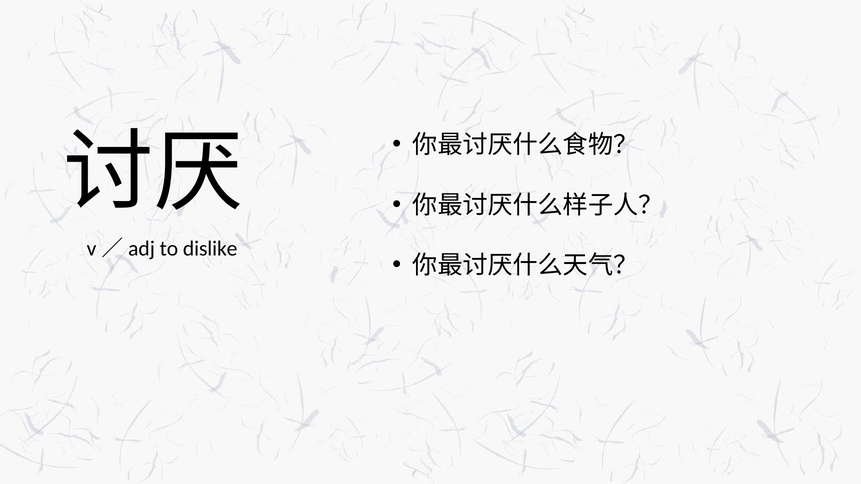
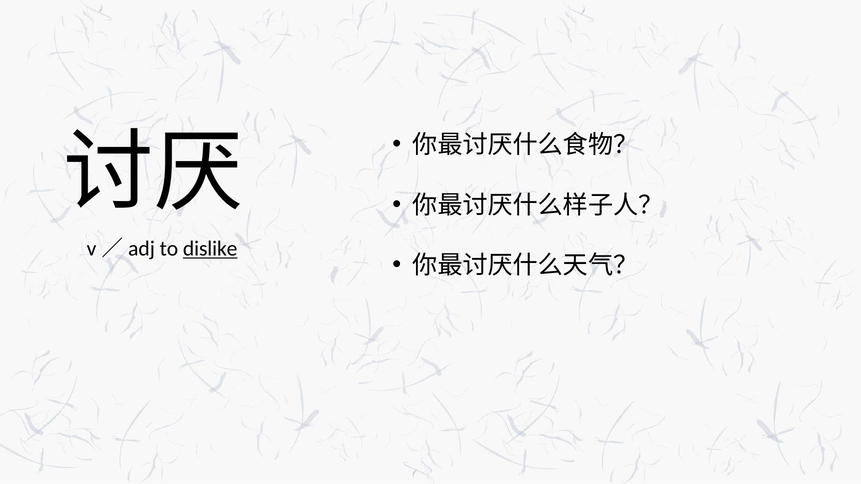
dislike underline: none -> present (210, 249)
